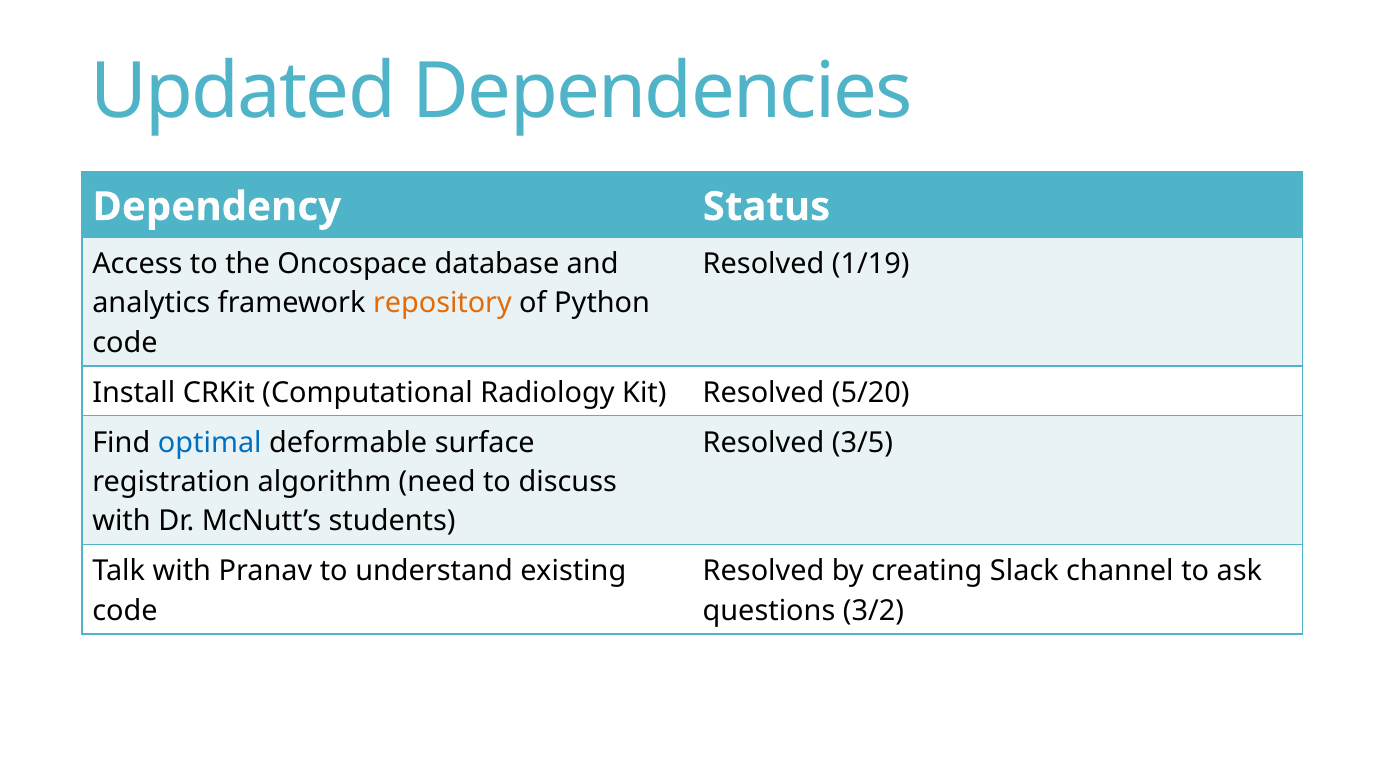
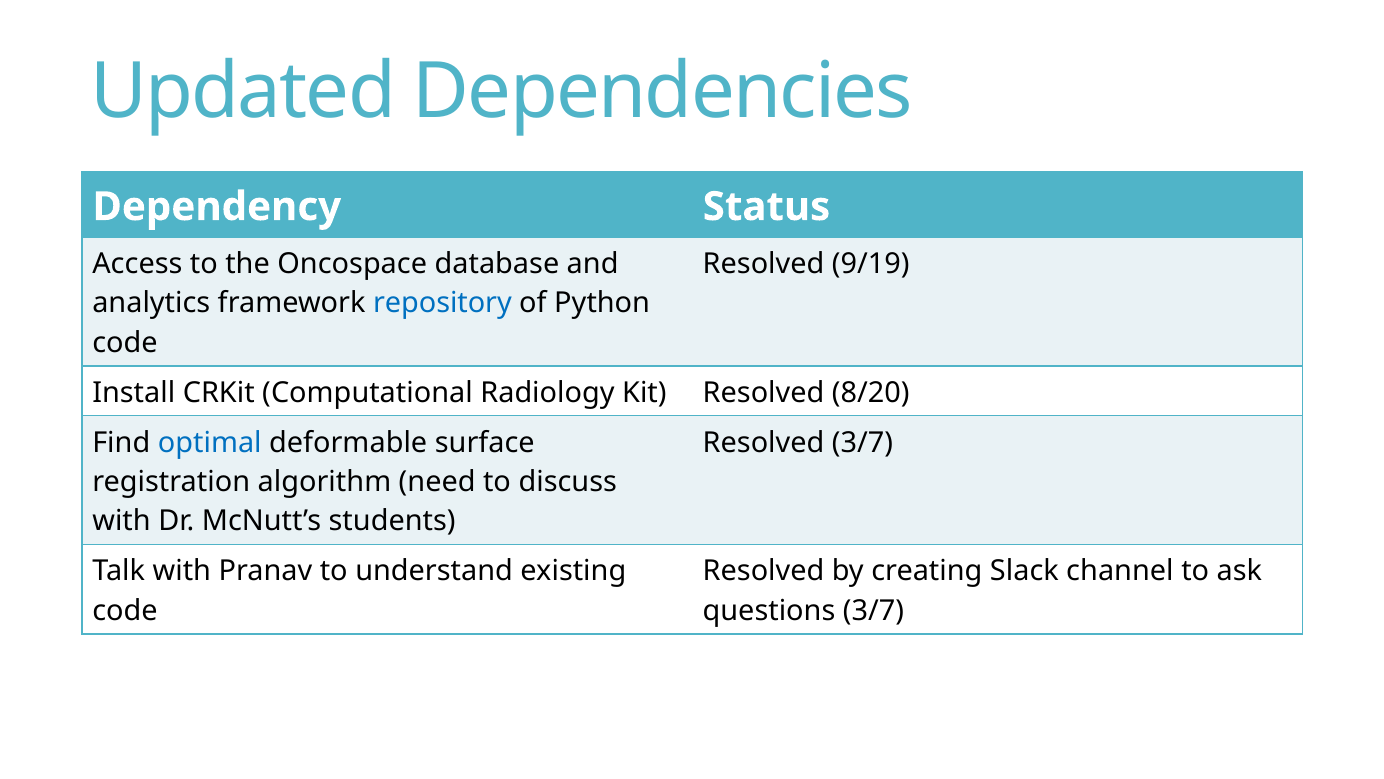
1/19: 1/19 -> 9/19 (871, 264)
repository colour: orange -> blue (442, 303)
5/20: 5/20 -> 8/20 (871, 392)
Resolved 3/5: 3/5 -> 3/7 (862, 442)
questions 3/2: 3/2 -> 3/7 (873, 610)
